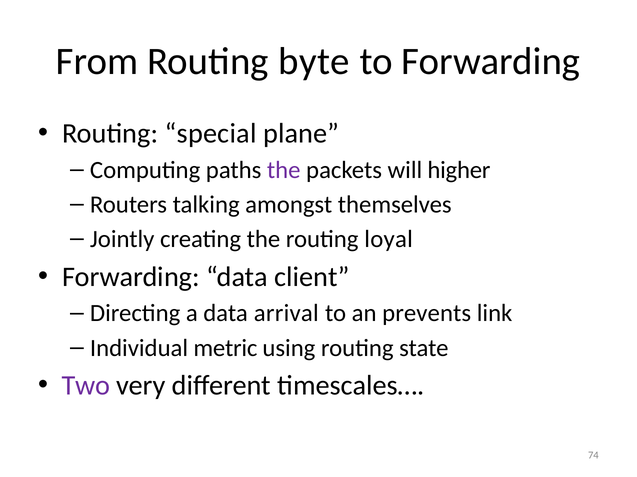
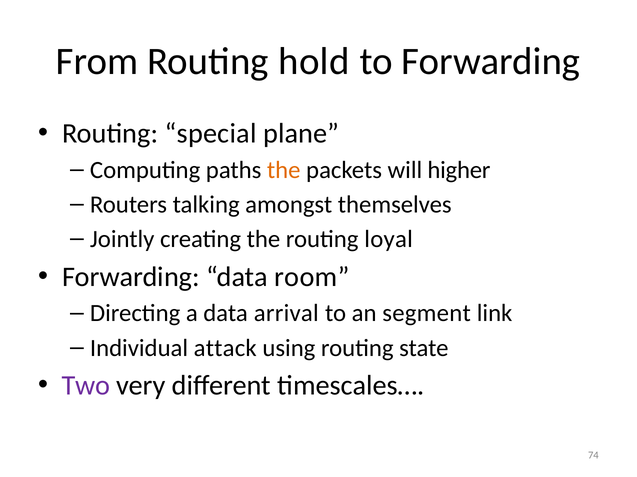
byte: byte -> hold (314, 62)
the colour: purple -> orange (284, 170)
client: client -> room (312, 277)
prevents: prevents -> segment (427, 314)
metric: metric -> attack (225, 348)
